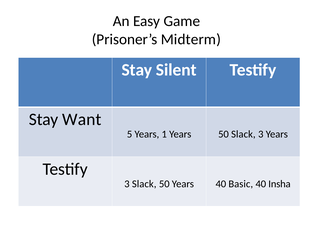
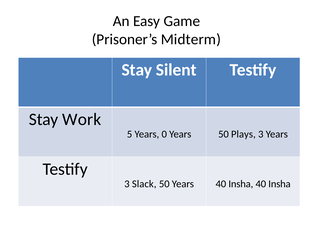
Want: Want -> Work (82, 119)
1: 1 -> 0 (164, 134)
50 Slack: Slack -> Plays (243, 134)
Years 40 Basic: Basic -> Insha (241, 184)
